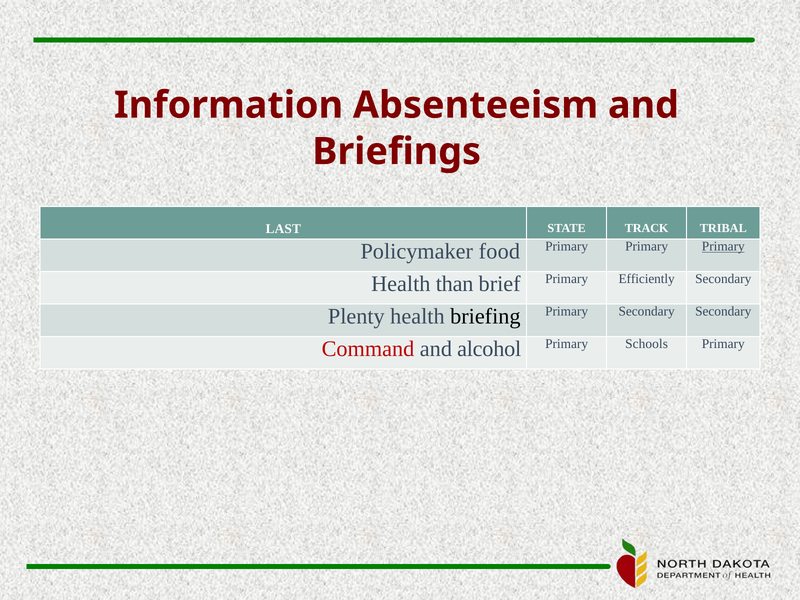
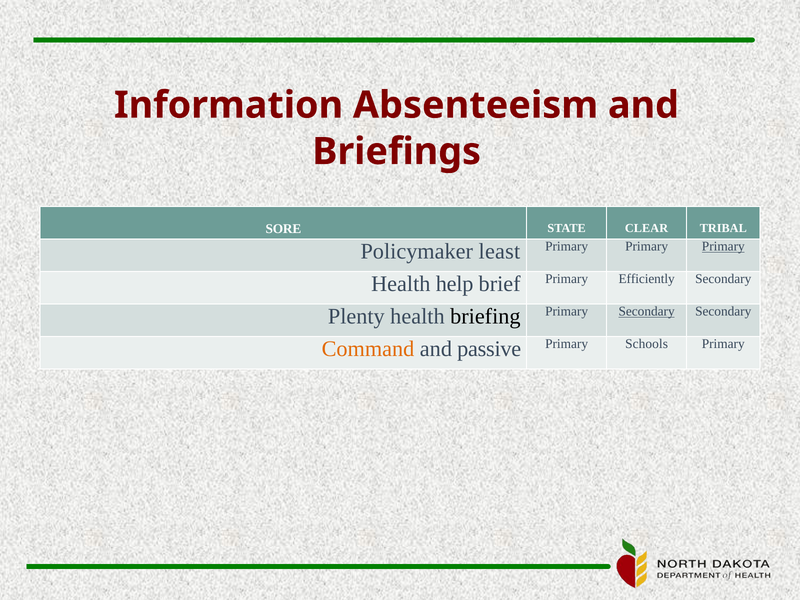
LAST: LAST -> SORE (283, 229)
TRACK: TRACK -> CLEAR (647, 228)
food: food -> least (499, 252)
than: than -> help (455, 284)
Secondary underline: none -> present (647, 311)
Command colour: red -> orange (368, 349)
alcohol: alcohol -> passive (489, 349)
